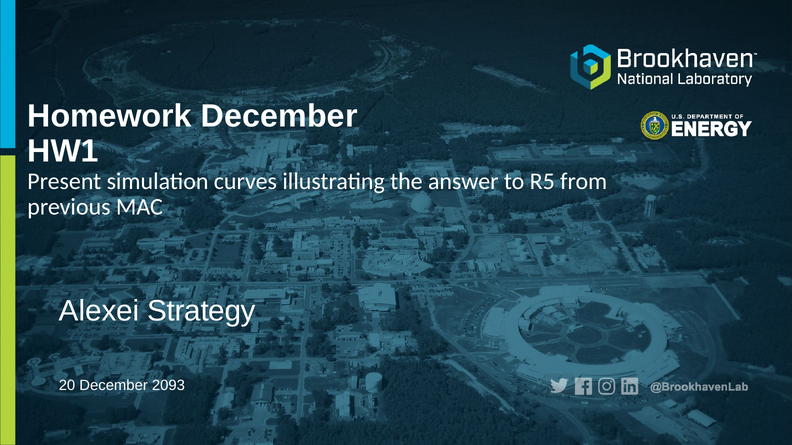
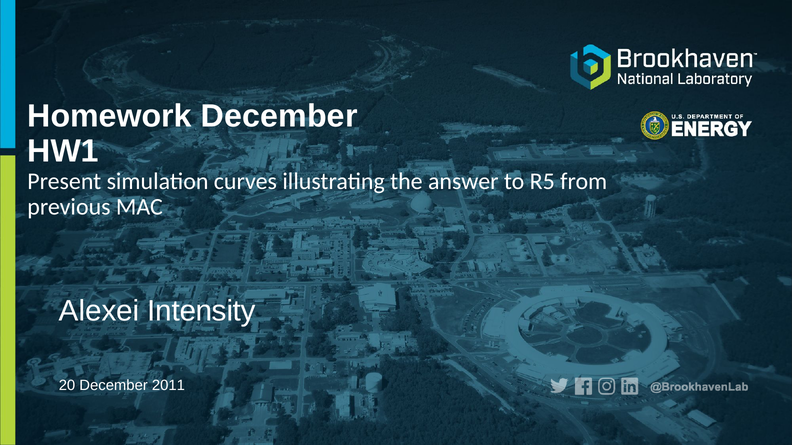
Strategy: Strategy -> Intensity (202, 311)
2093: 2093 -> 2011 (168, 386)
